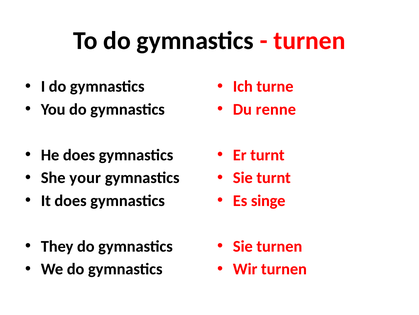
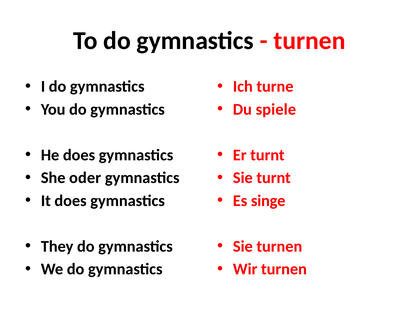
renne: renne -> spiele (276, 109)
your: your -> oder (85, 177)
